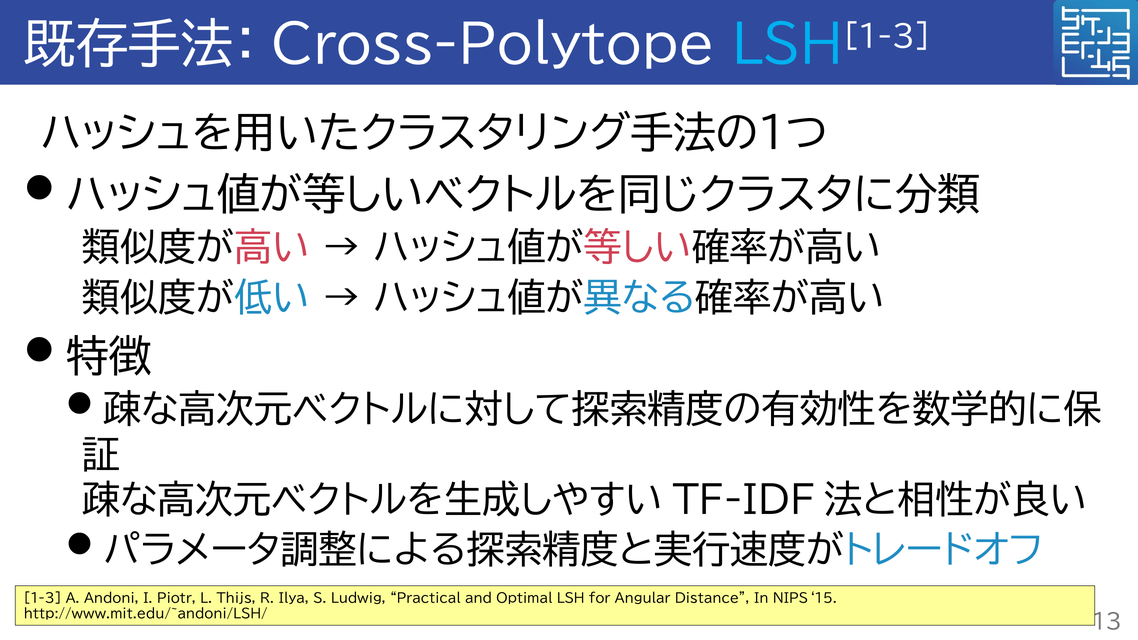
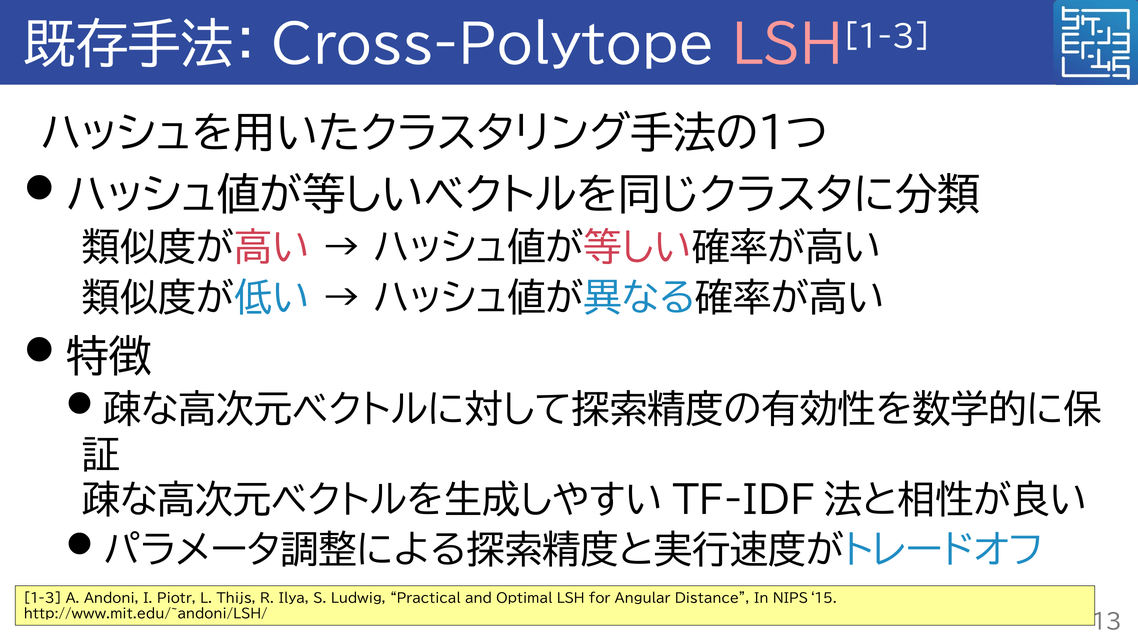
LSH colour: light blue -> pink (787, 46)
